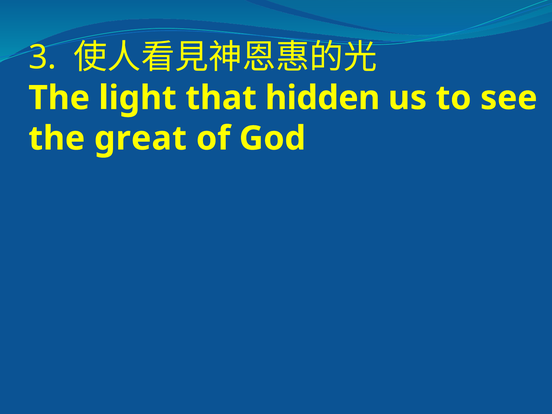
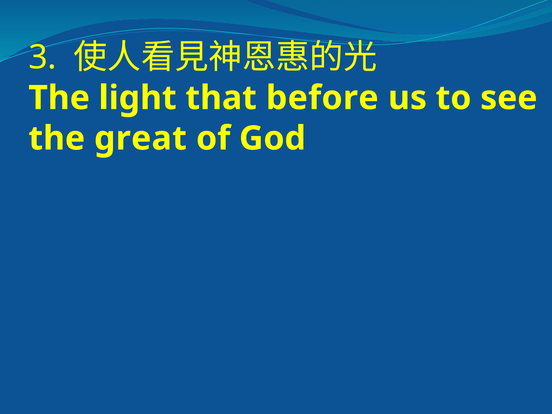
hidden: hidden -> before (322, 98)
